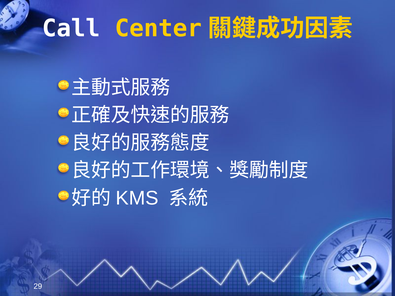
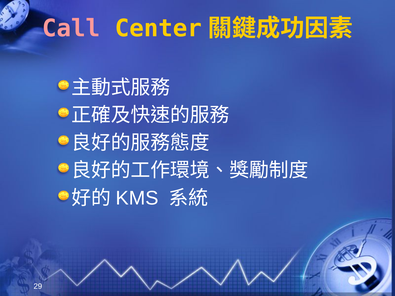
Call colour: white -> pink (71, 28)
